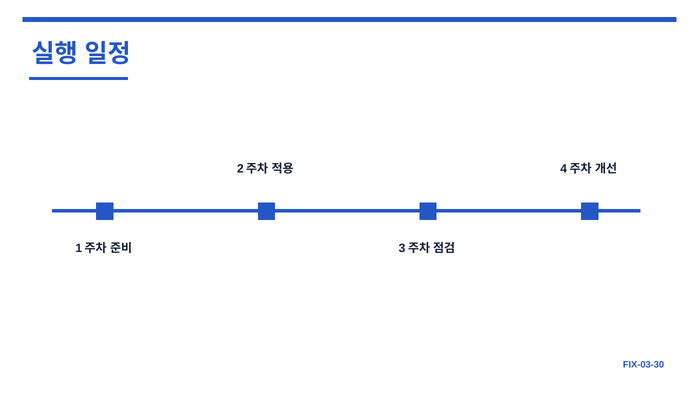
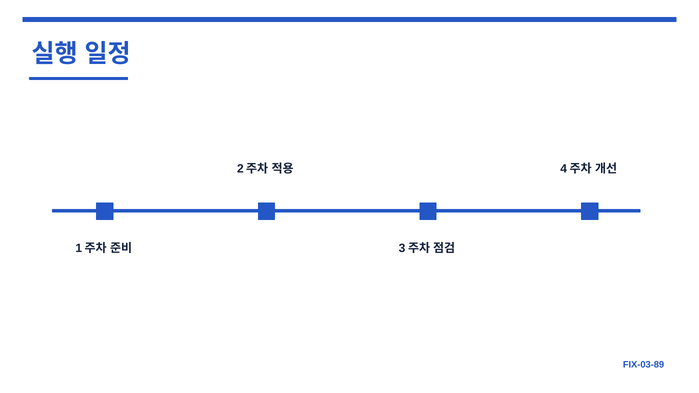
FIX-03-30: FIX-03-30 -> FIX-03-89 (644, 365)
